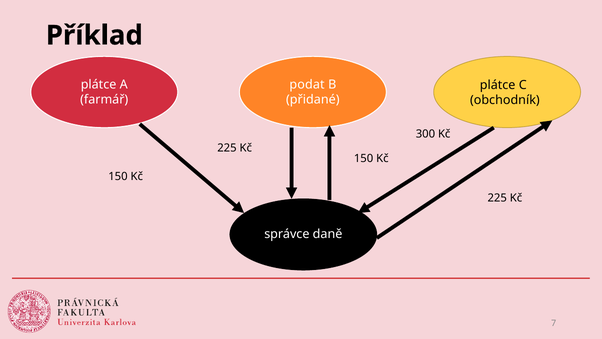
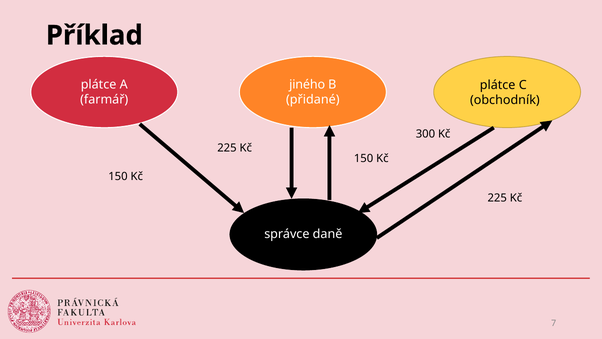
podat: podat -> jiného (307, 85)
